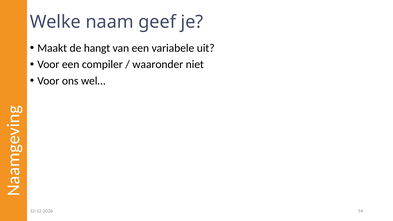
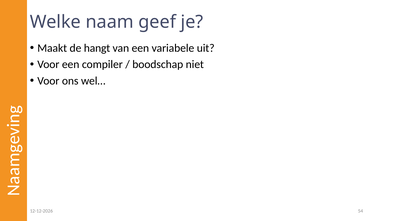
waaronder: waaronder -> boodschap (158, 64)
